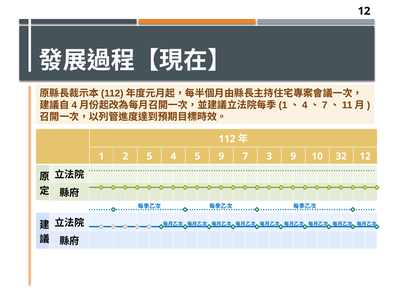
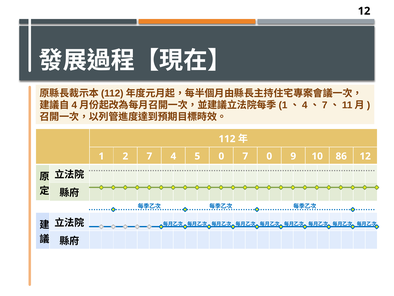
2 5: 5 -> 7 (149, 156)
5 9: 9 -> 0 (221, 156)
7 3: 3 -> 0 (269, 156)
32: 32 -> 86 (341, 156)
